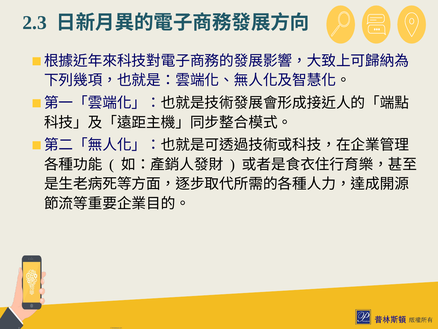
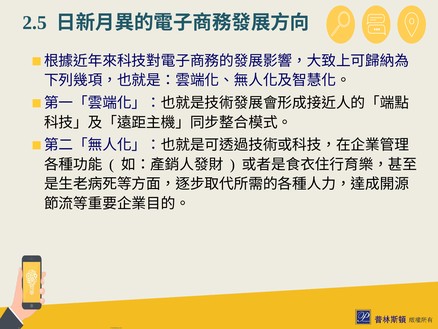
2.3: 2.3 -> 2.5 (35, 23)
